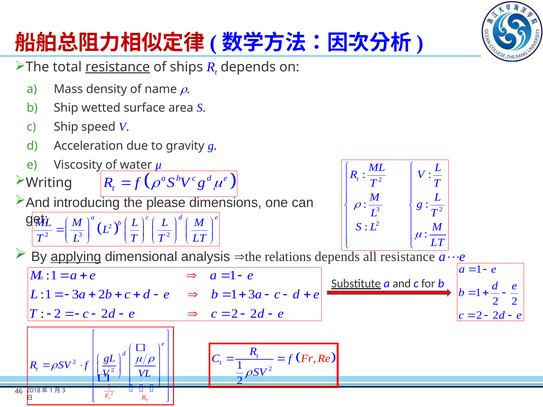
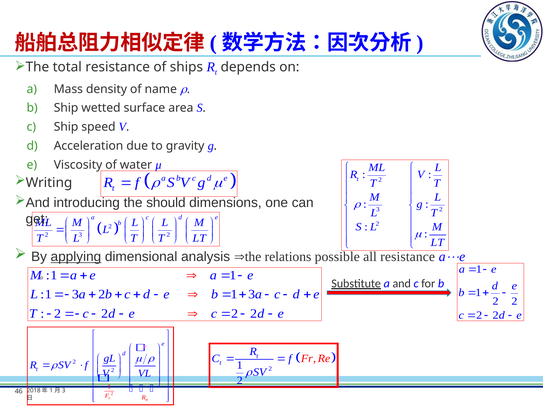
resistance underline: present -> none (118, 67)
please: please -> should (166, 203)
relations depends: depends -> possible (337, 257)
